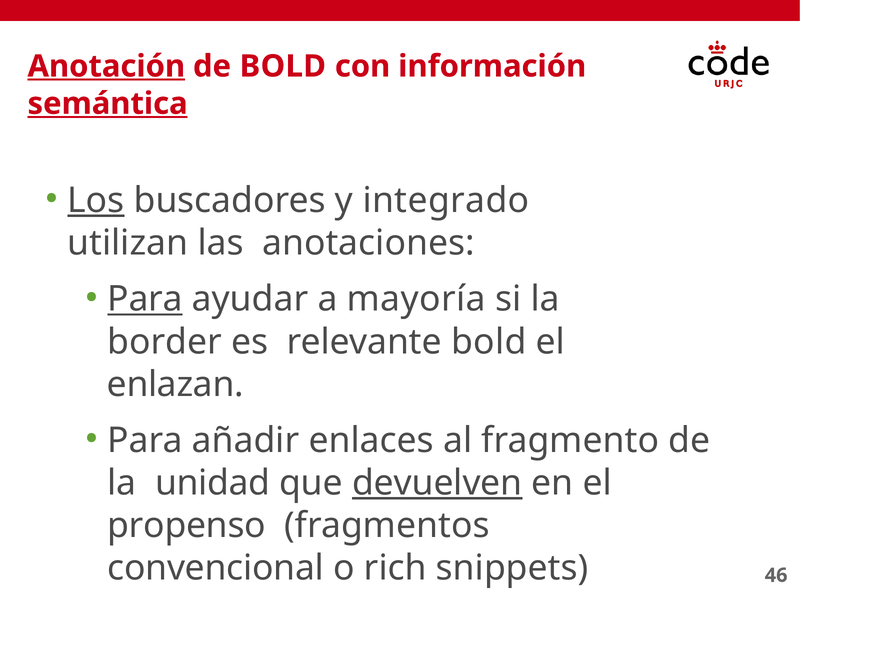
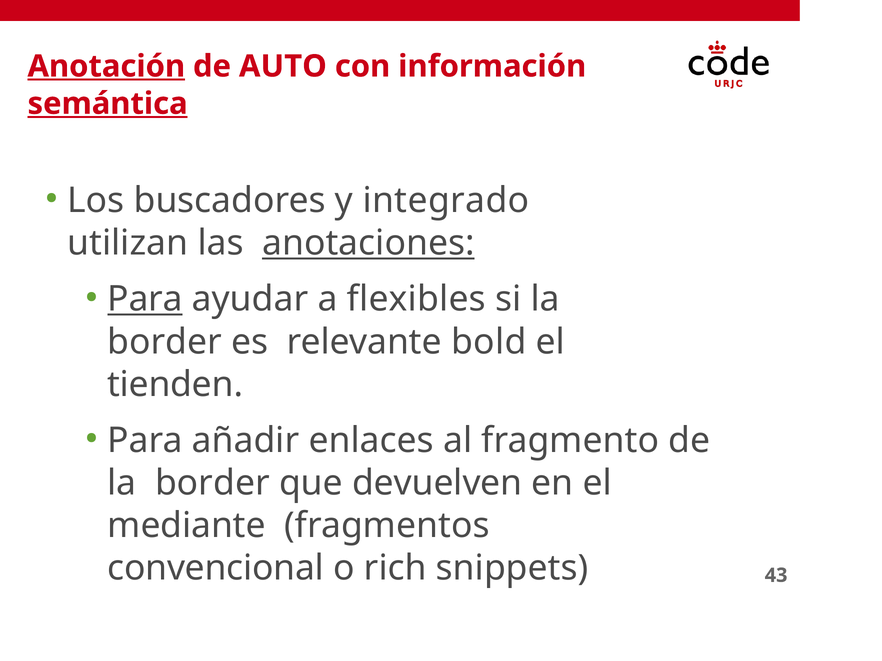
de BOLD: BOLD -> AUTO (283, 66)
Los underline: present -> none (96, 201)
anotaciones underline: none -> present (368, 243)
mayoría: mayoría -> flexibles (416, 299)
enlazan: enlazan -> tienden (175, 385)
unidad: unidad -> border (212, 483)
devuelven underline: present -> none (437, 483)
propenso: propenso -> mediante (187, 526)
46: 46 -> 43 (776, 576)
